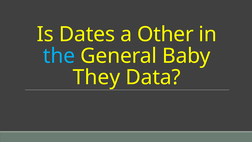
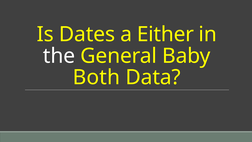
Other: Other -> Either (165, 34)
the colour: light blue -> white (59, 56)
They: They -> Both (96, 77)
